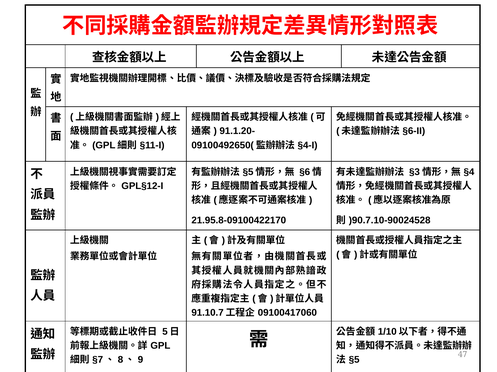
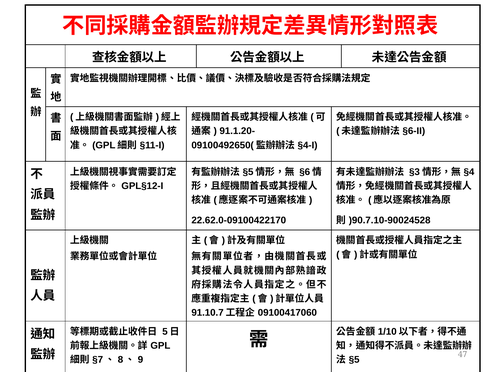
21.95.8-09100422170: 21.95.8-09100422170 -> 22.62.0-09100422170 (239, 221)
